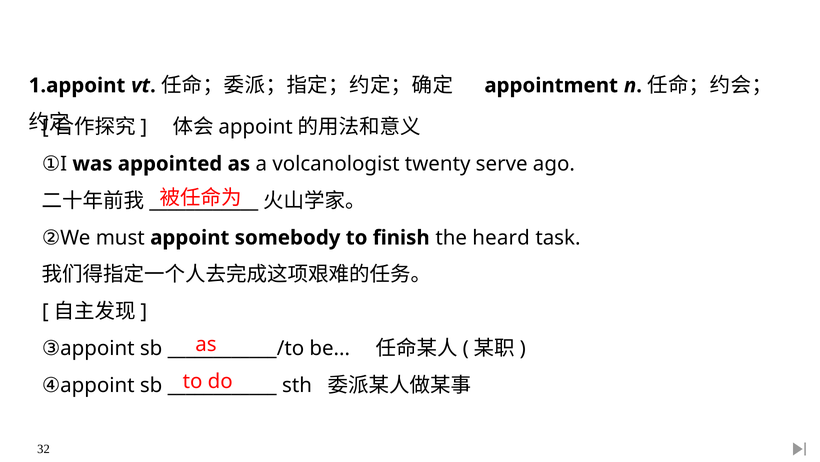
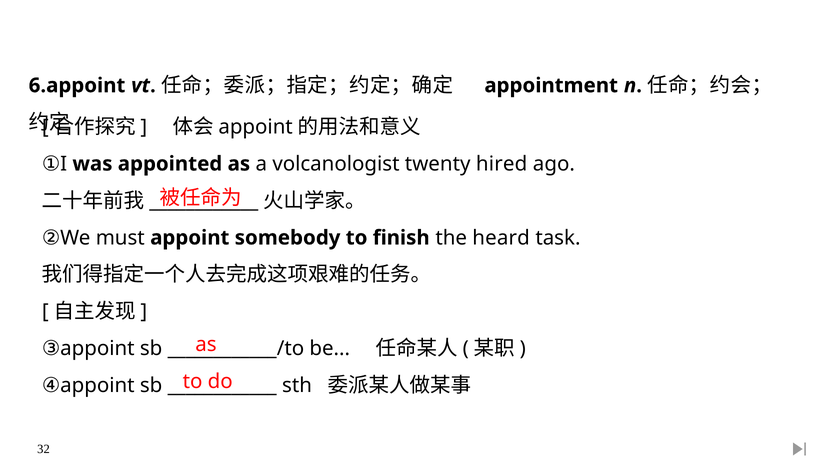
1.appoint: 1.appoint -> 6.appoint (77, 85)
serve: serve -> hired (502, 164)
